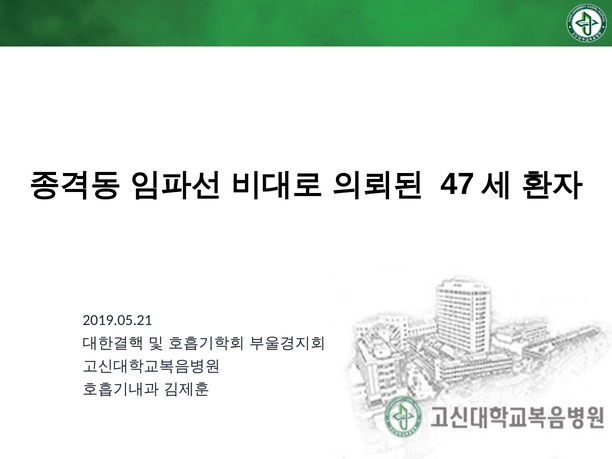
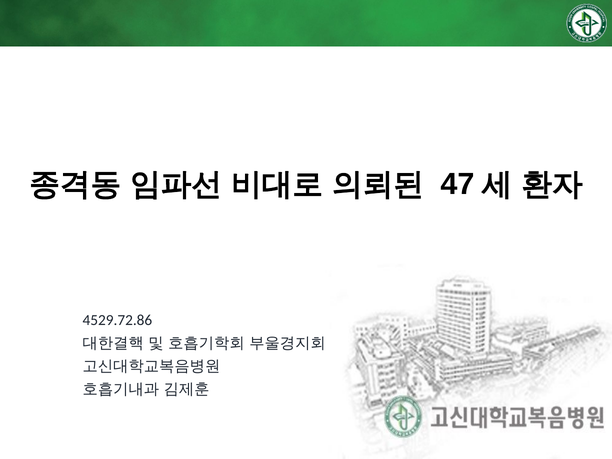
2019.05.21: 2019.05.21 -> 4529.72.86 (117, 320)
